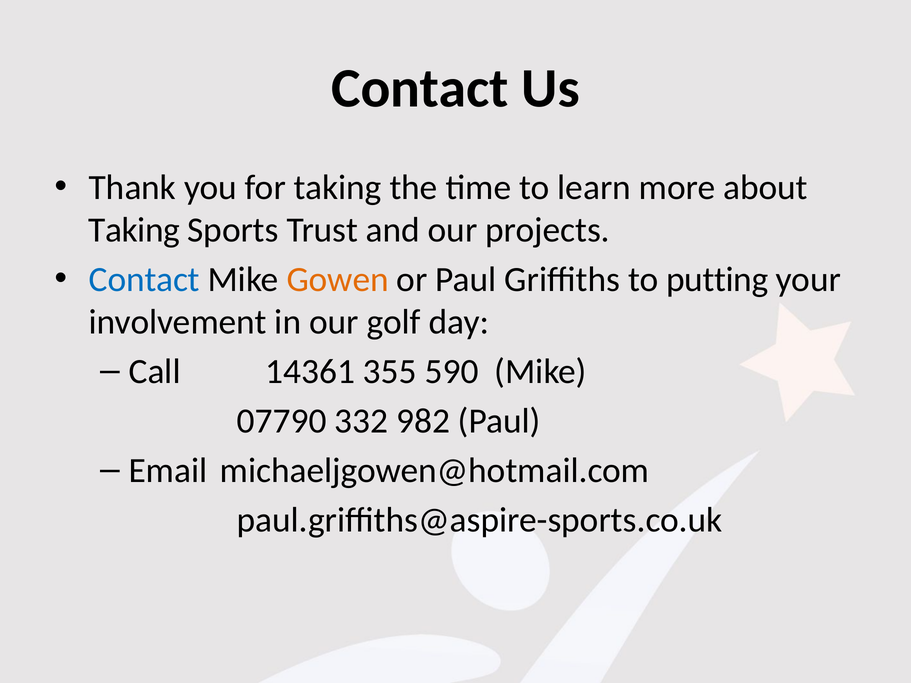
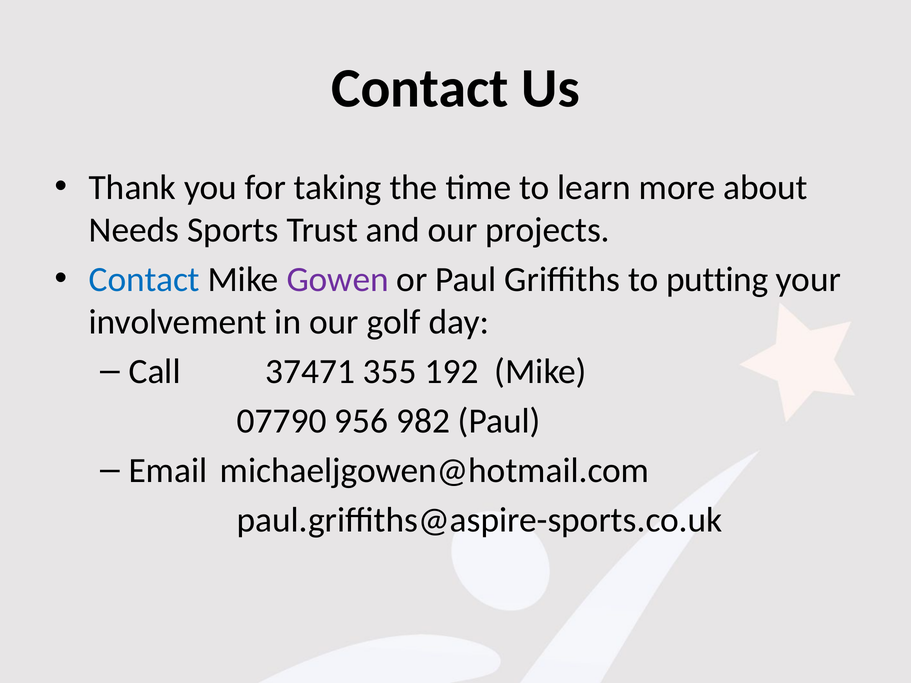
Taking: Taking -> Needs (134, 230)
Gowen colour: orange -> purple (338, 280)
14361: 14361 -> 37471 (310, 372)
590: 590 -> 192 (452, 372)
332: 332 -> 956 (361, 421)
